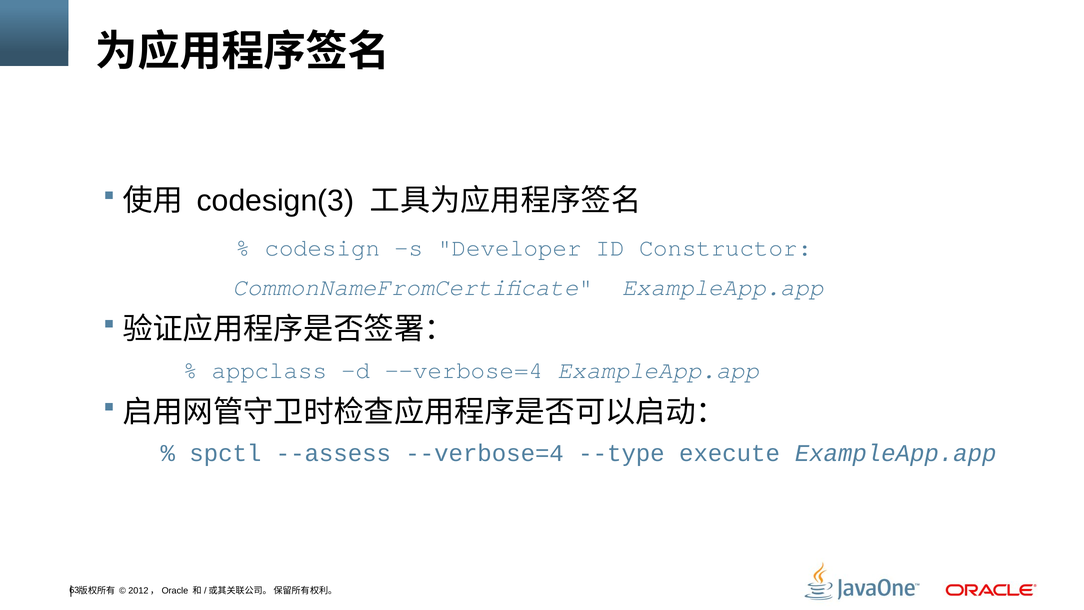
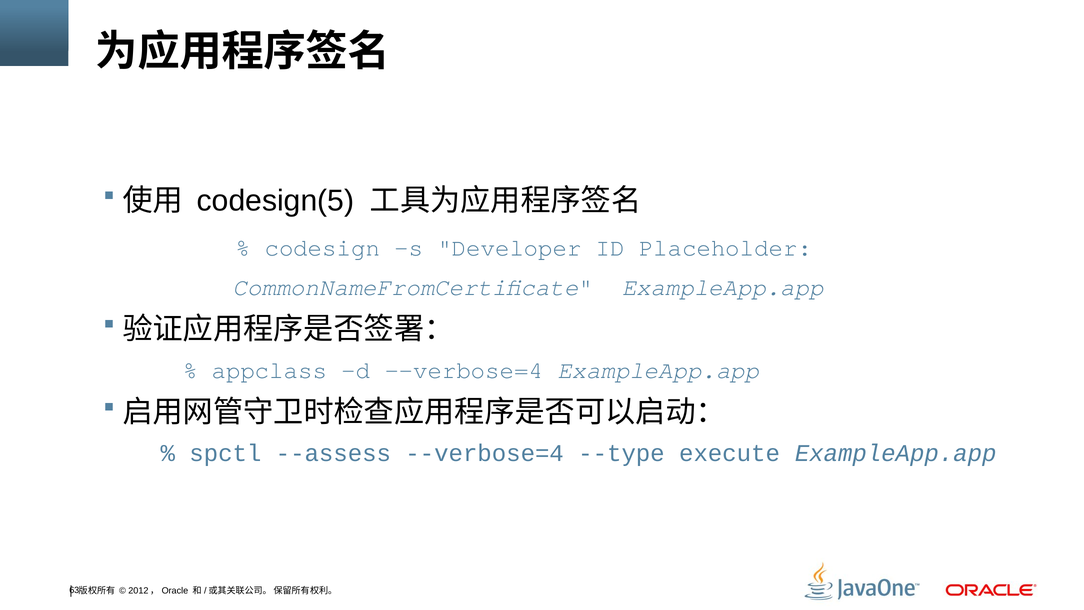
codesign(3: codesign(3 -> codesign(5 (275, 201)
Constructor: Constructor -> Placeholder (726, 248)
